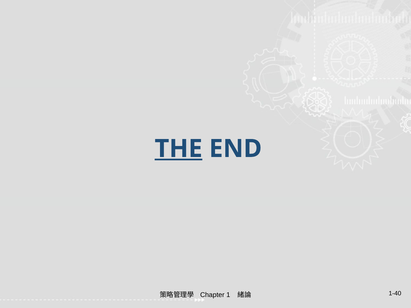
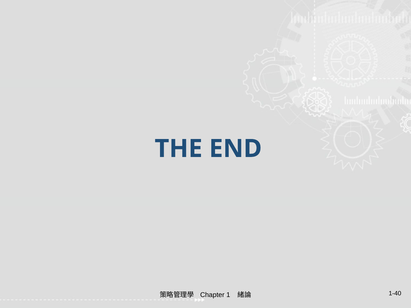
THE underline: present -> none (179, 149)
